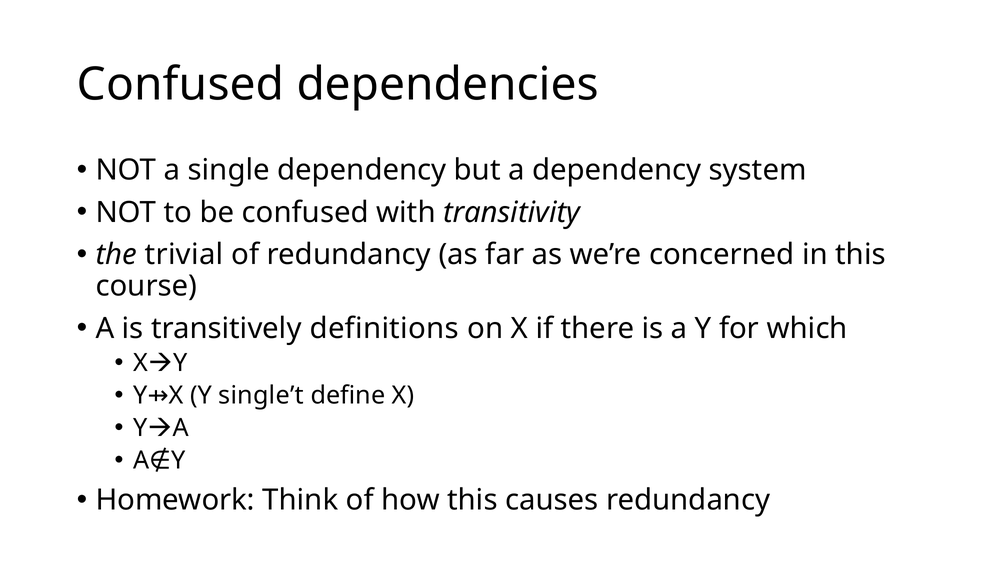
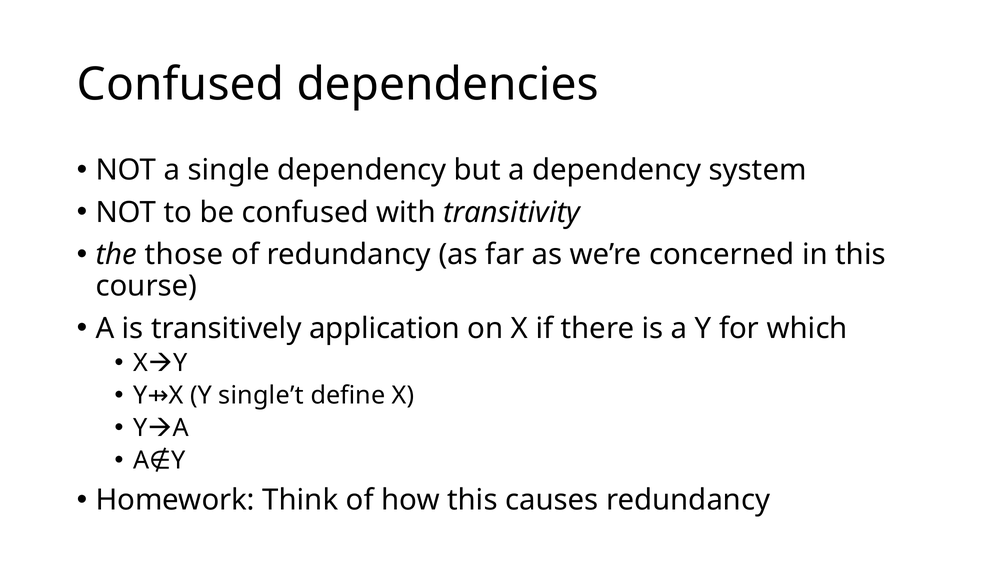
trivial: trivial -> those (184, 255)
definitions: definitions -> application (385, 329)
